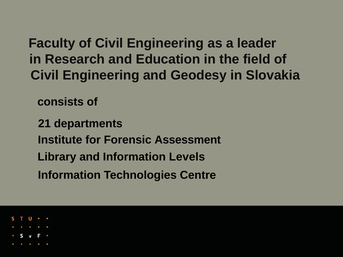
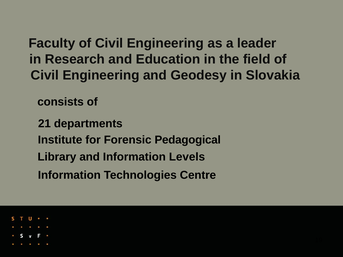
Assessment: Assessment -> Pedagogical (188, 140)
